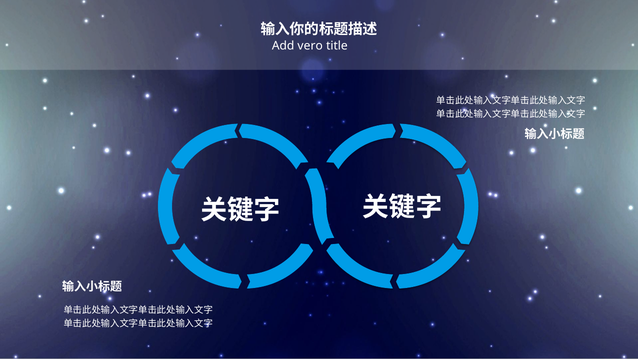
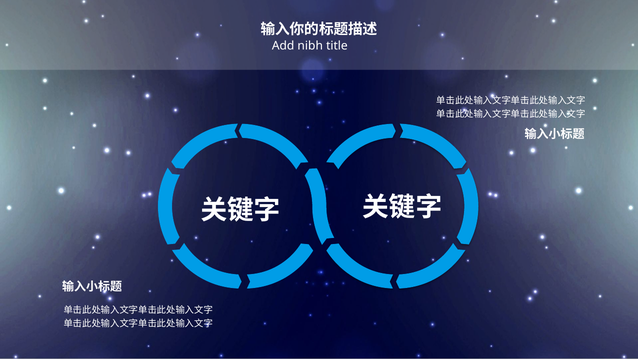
vero: vero -> nibh (310, 46)
